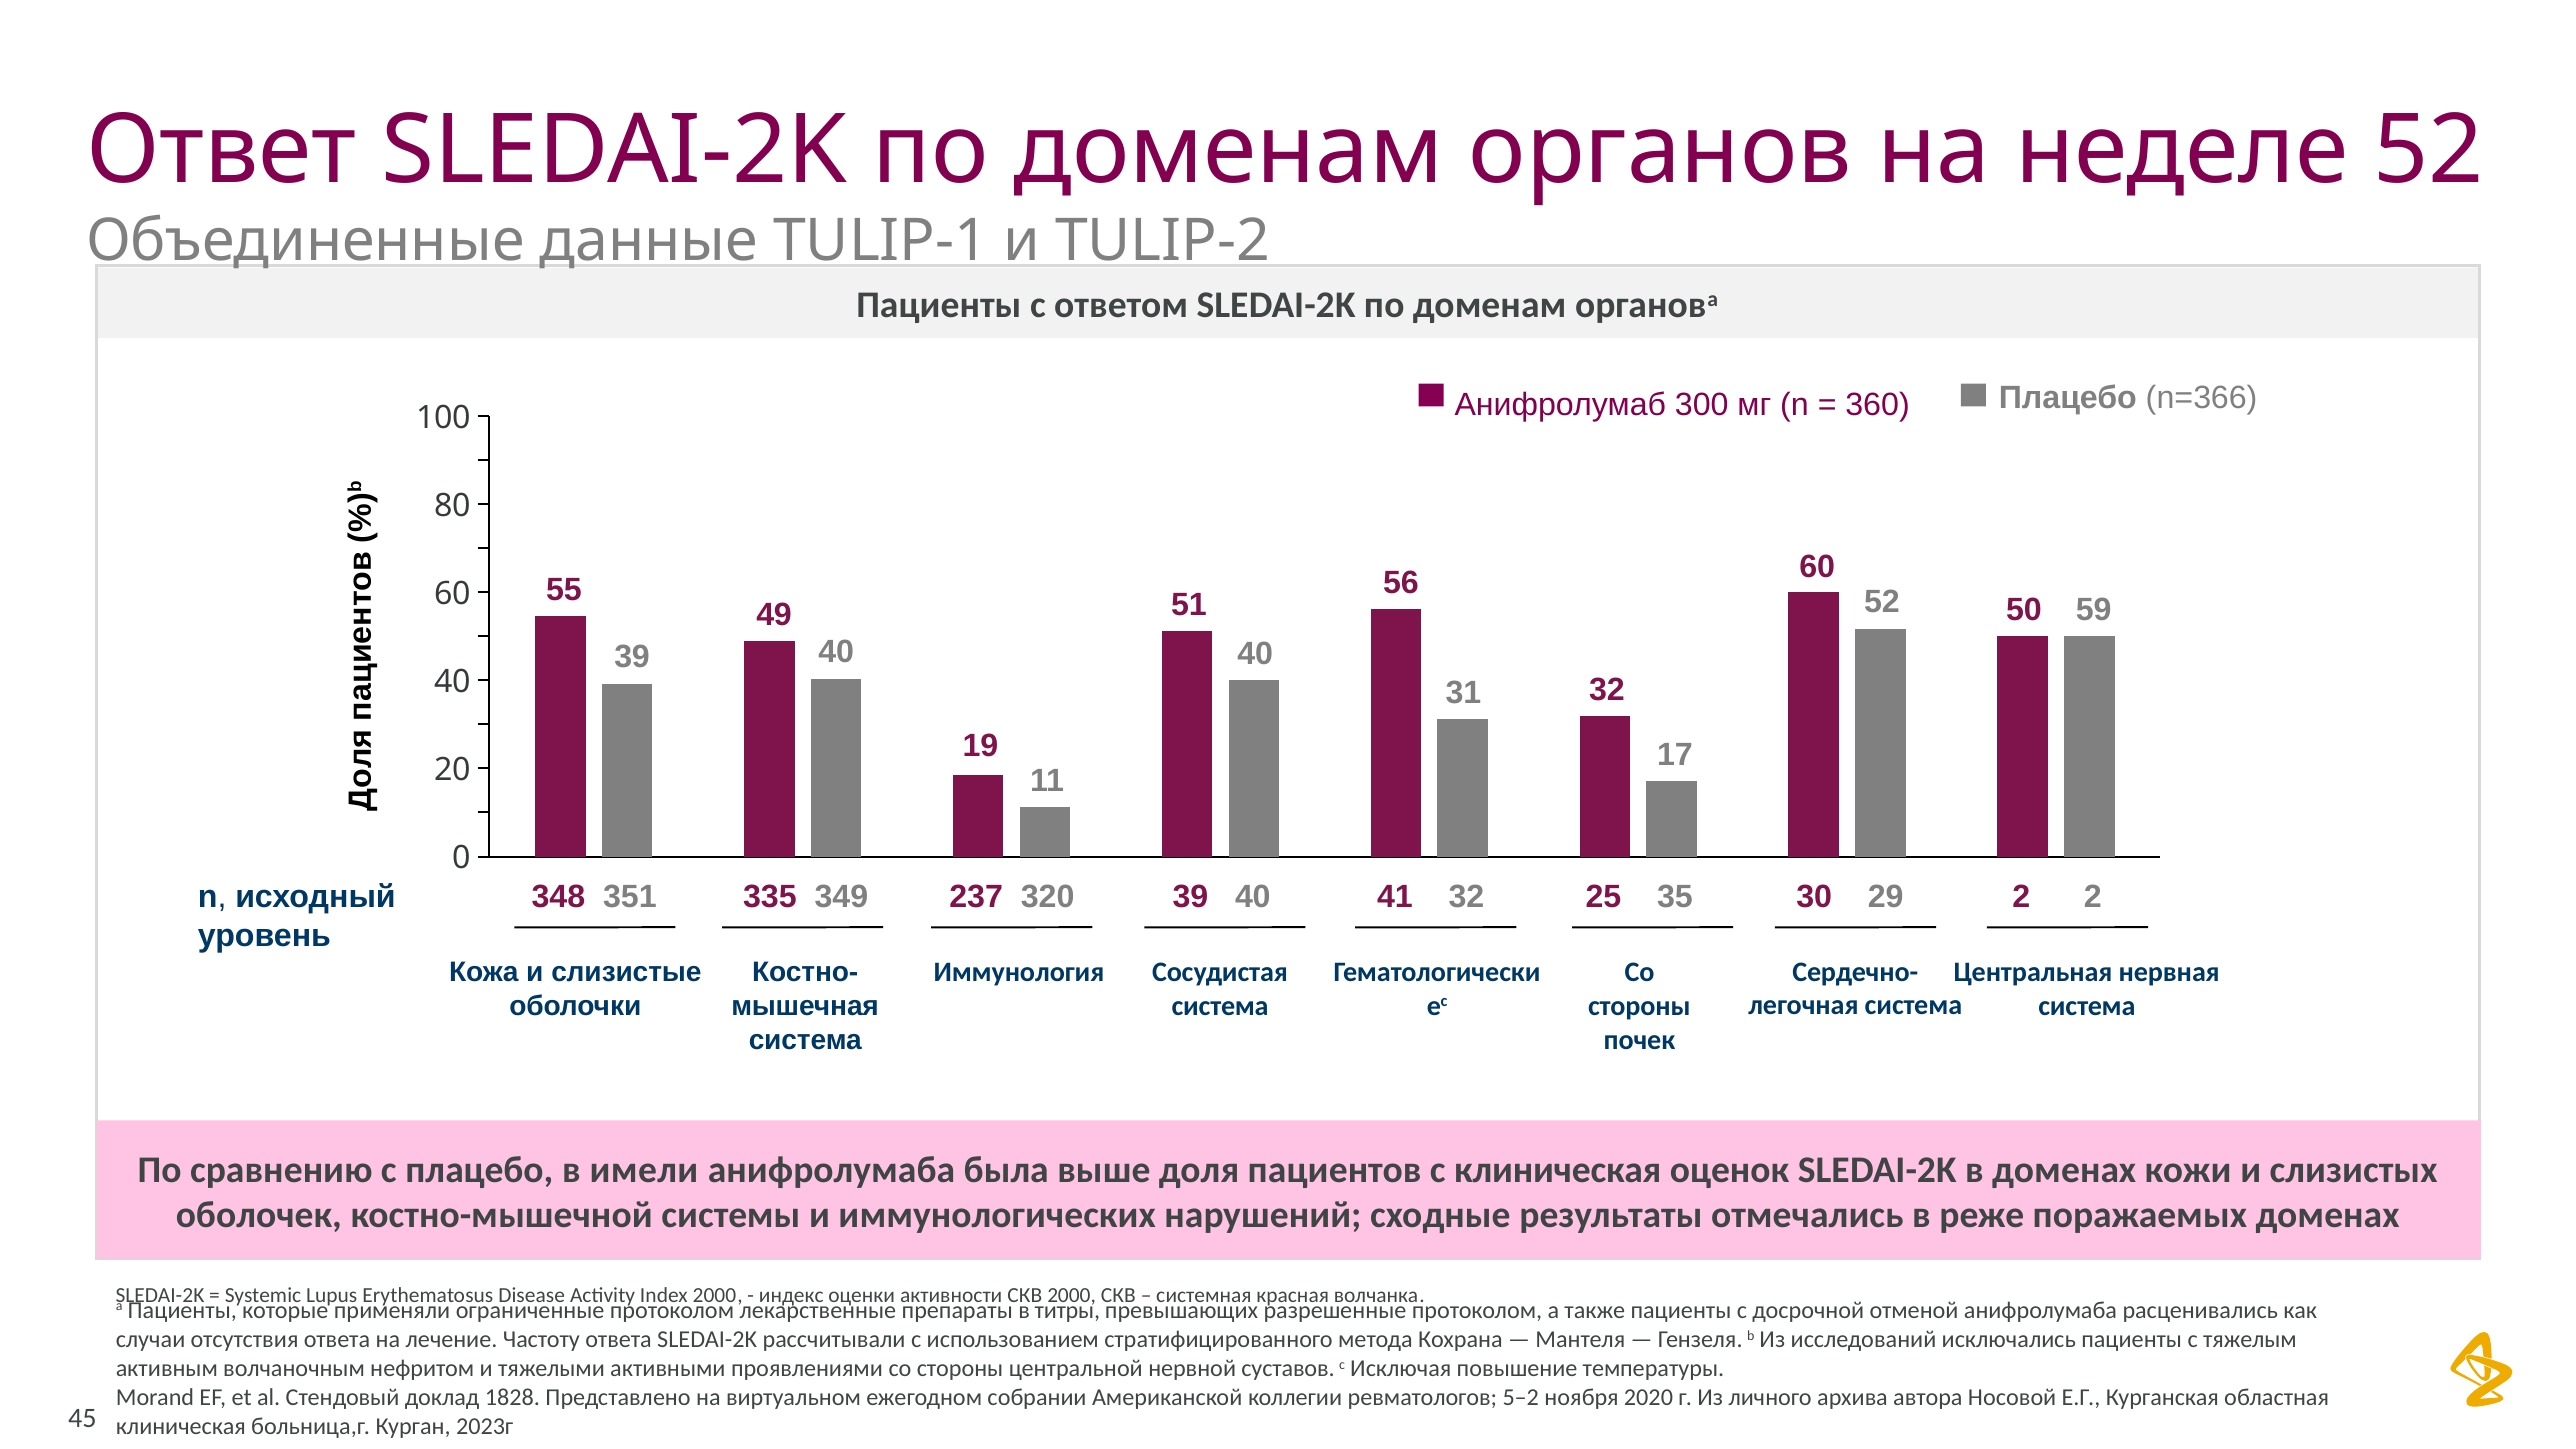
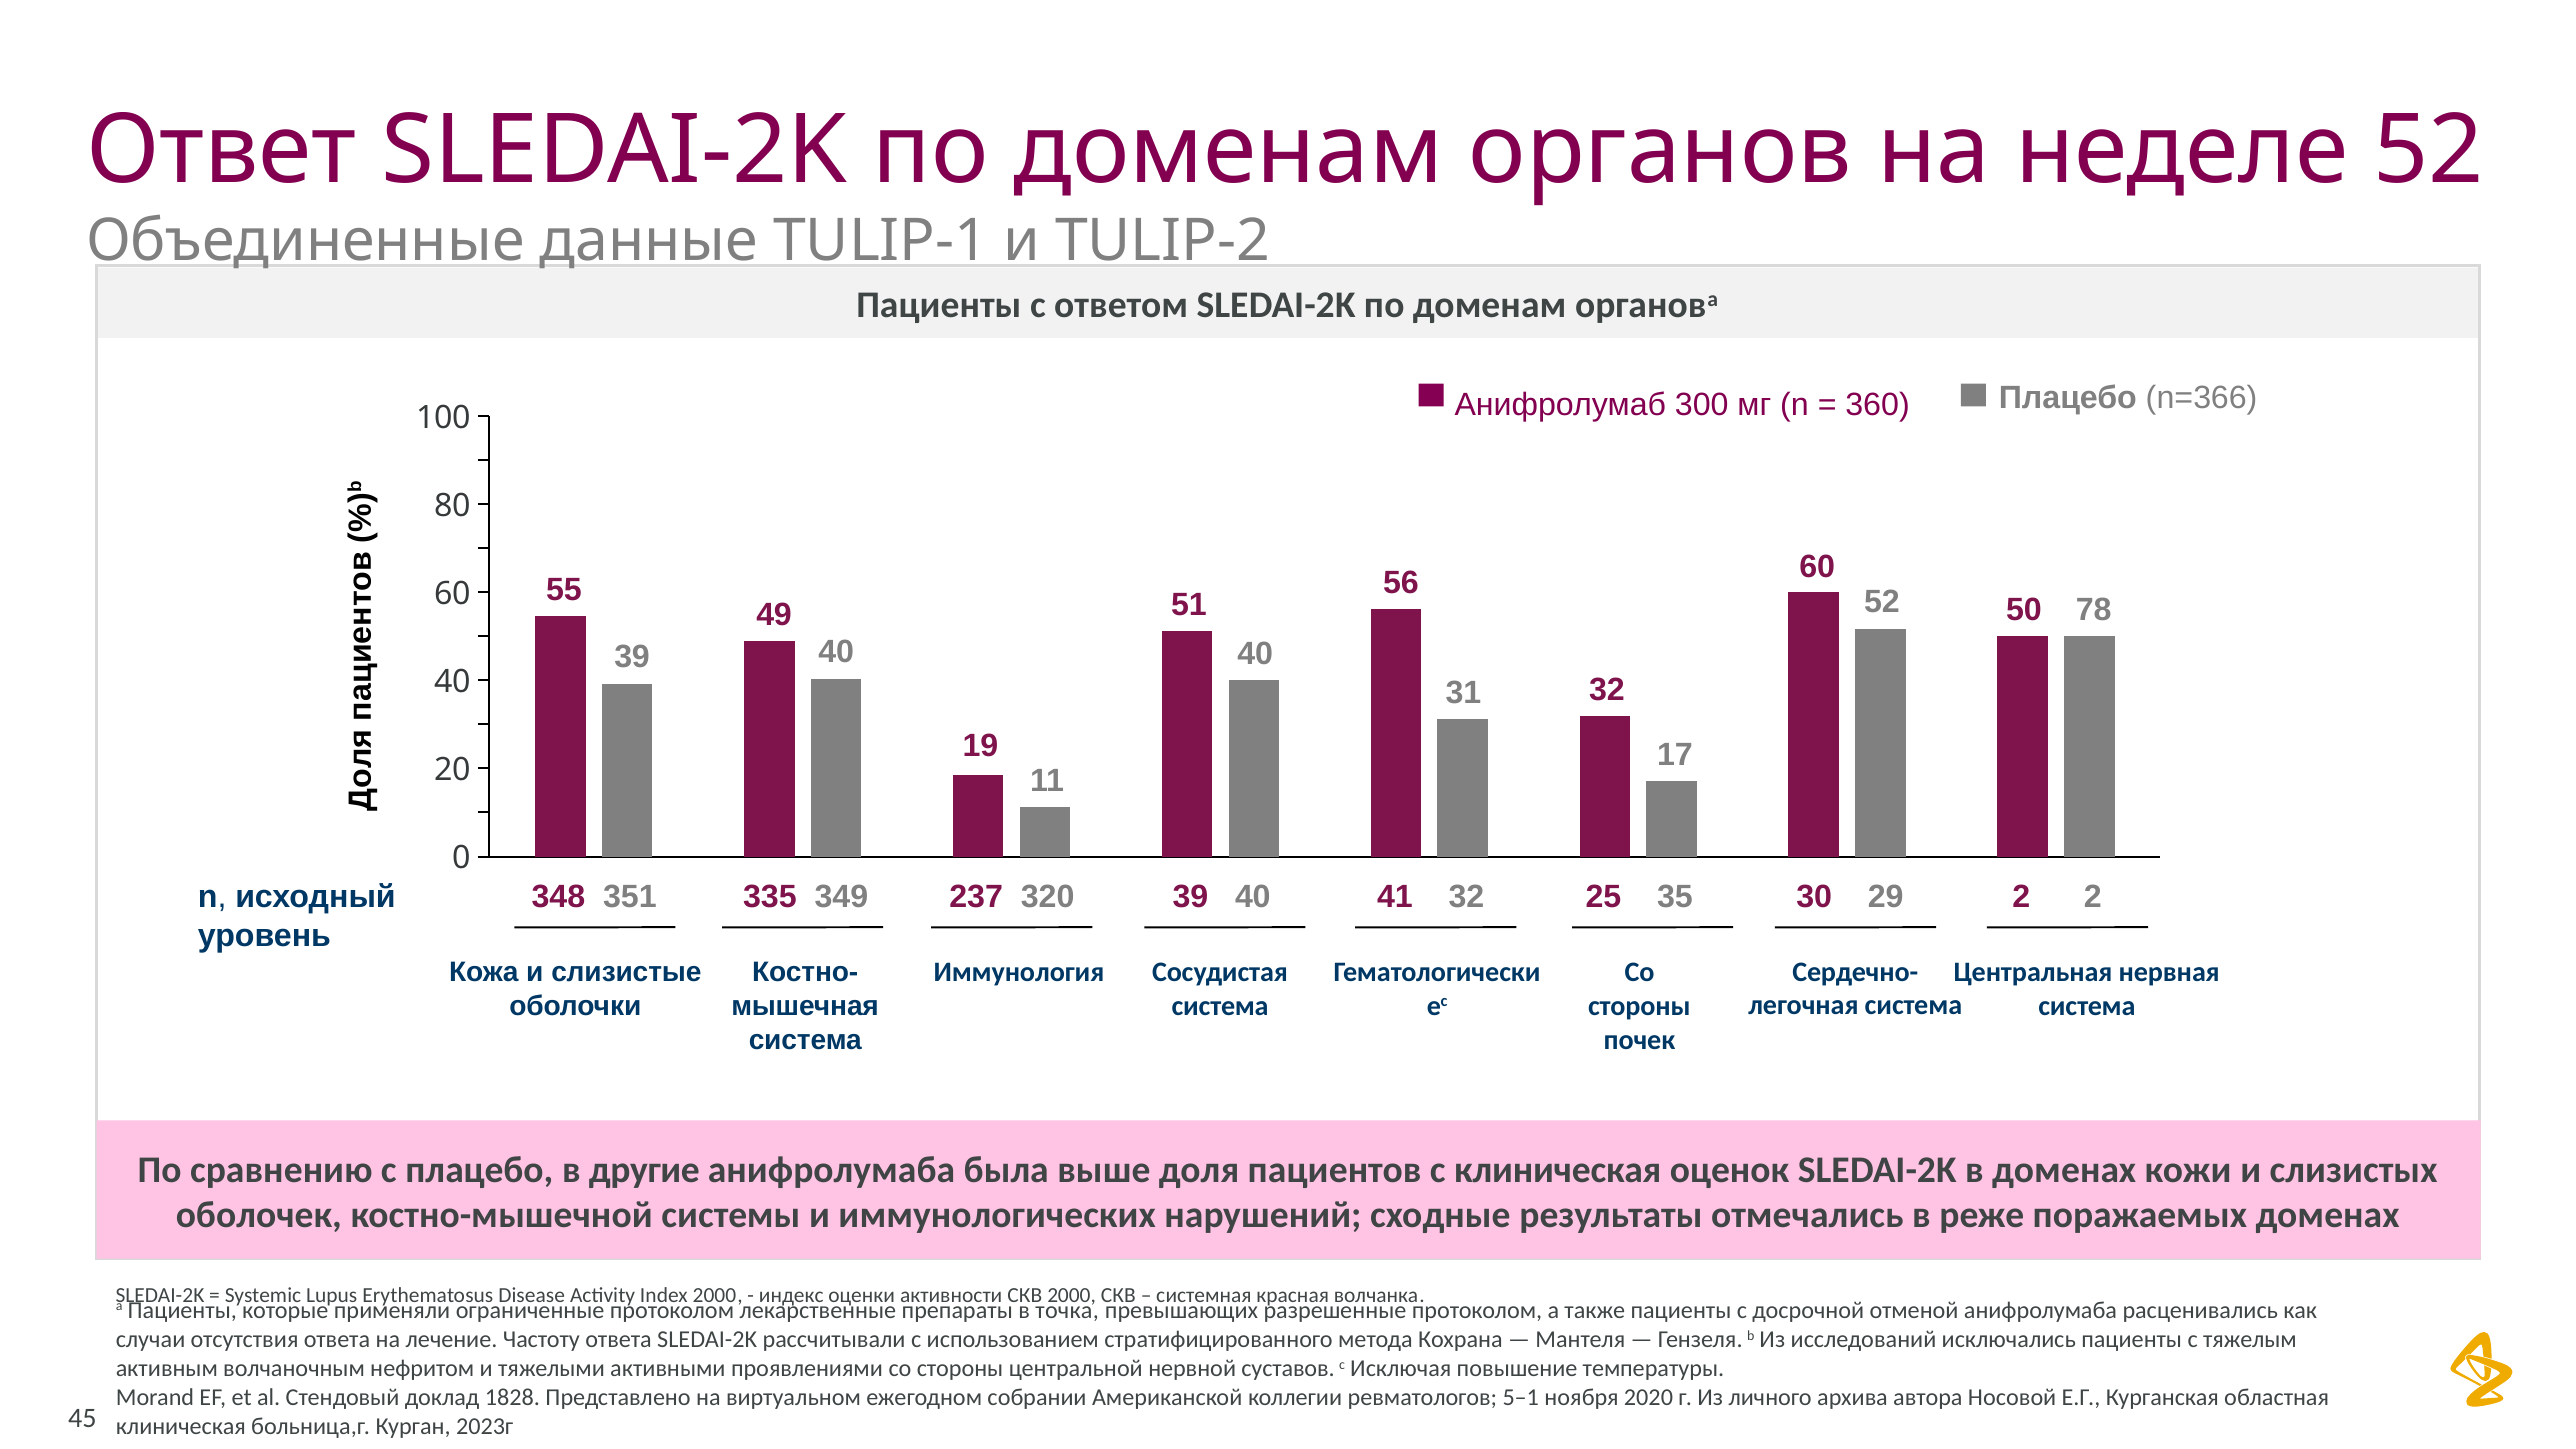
59: 59 -> 78 (2094, 610)
имели: имели -> другие (644, 1170)
титры: титры -> точка (1067, 1310)
5–2: 5–2 -> 5–1 (1521, 1397)
